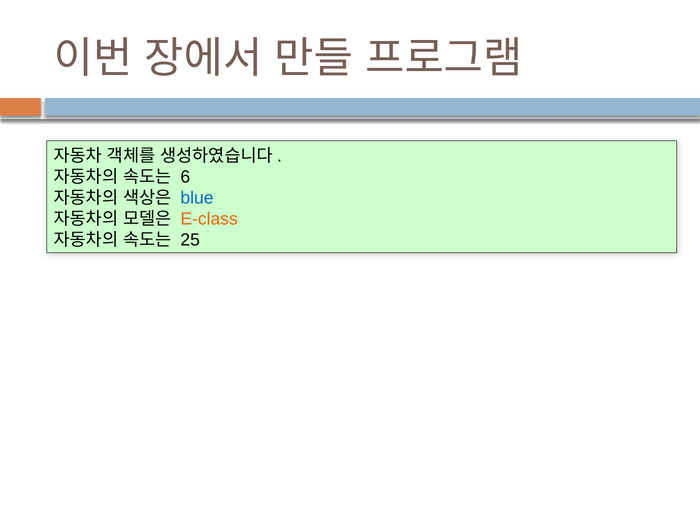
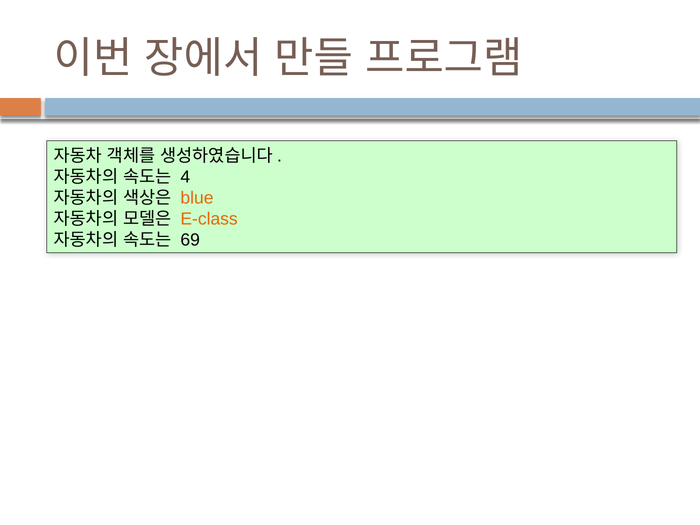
6: 6 -> 4 (185, 177)
blue colour: blue -> orange (197, 198)
25: 25 -> 69 (190, 240)
